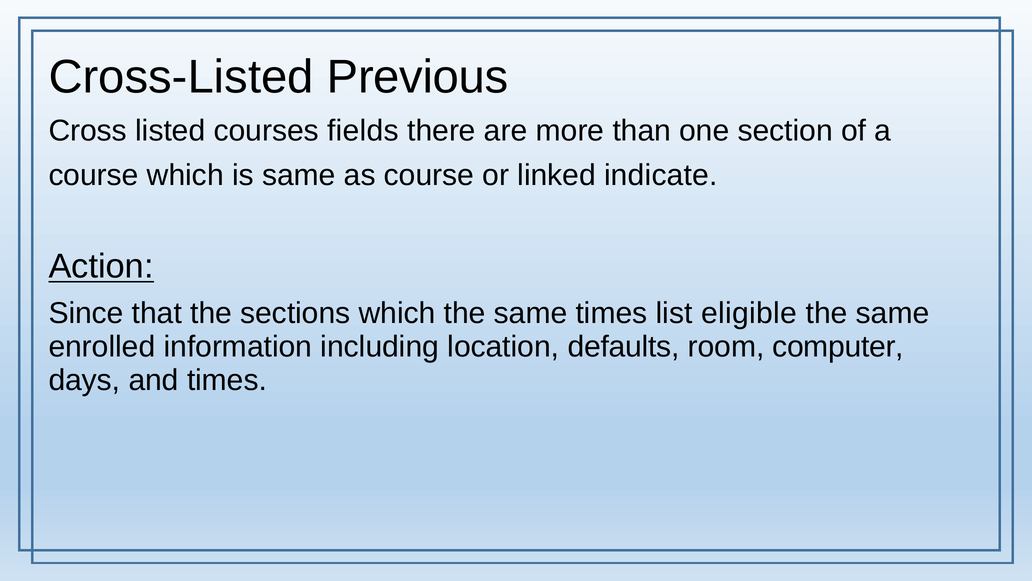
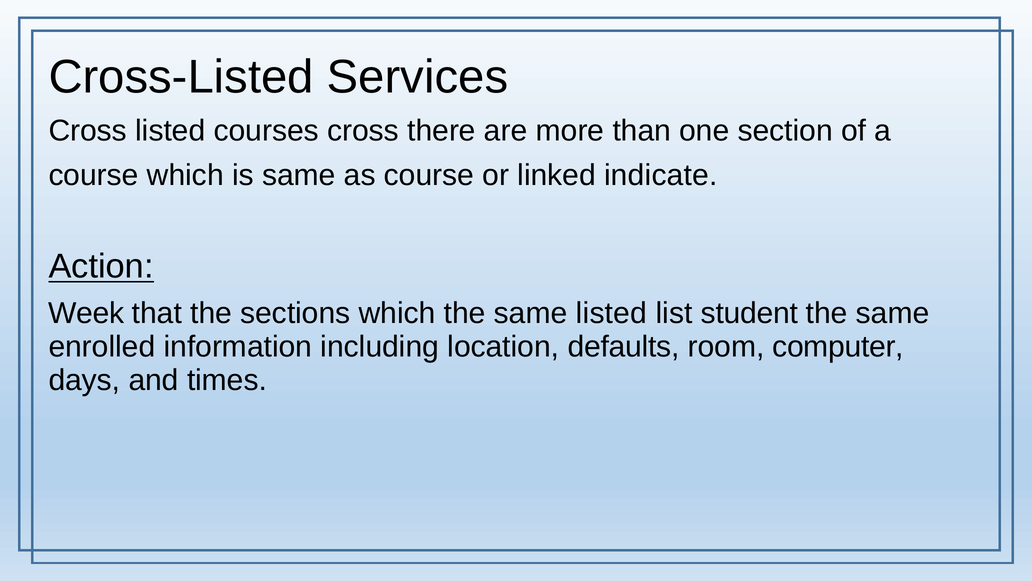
Previous: Previous -> Services (418, 77)
courses fields: fields -> cross (363, 131)
Since: Since -> Week (86, 313)
same times: times -> listed (611, 313)
eligible: eligible -> student (749, 313)
